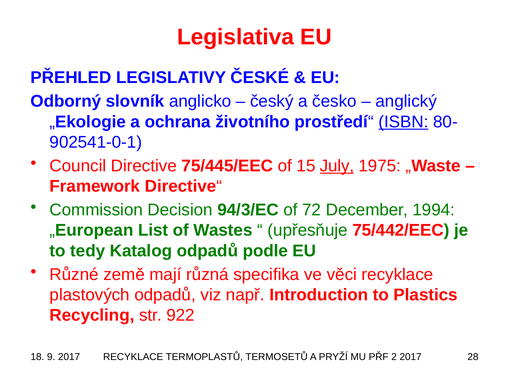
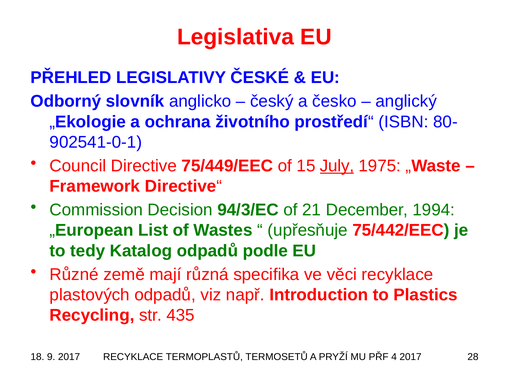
ISBN underline: present -> none (403, 122)
75/445/EEC: 75/445/EEC -> 75/449/EEC (227, 166)
72: 72 -> 21 (312, 210)
922: 922 -> 435 (181, 315)
2: 2 -> 4 (394, 357)
